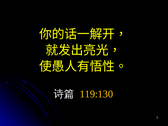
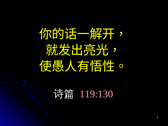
119:130 colour: yellow -> pink (96, 94)
